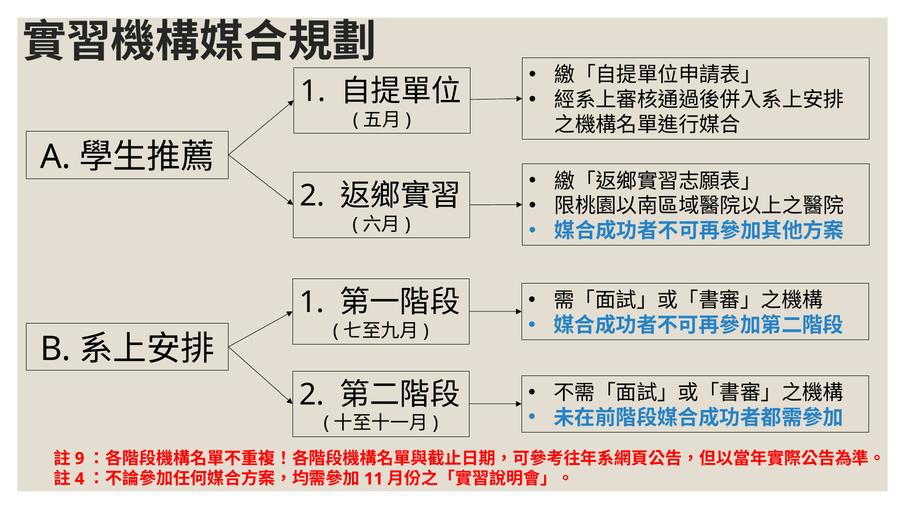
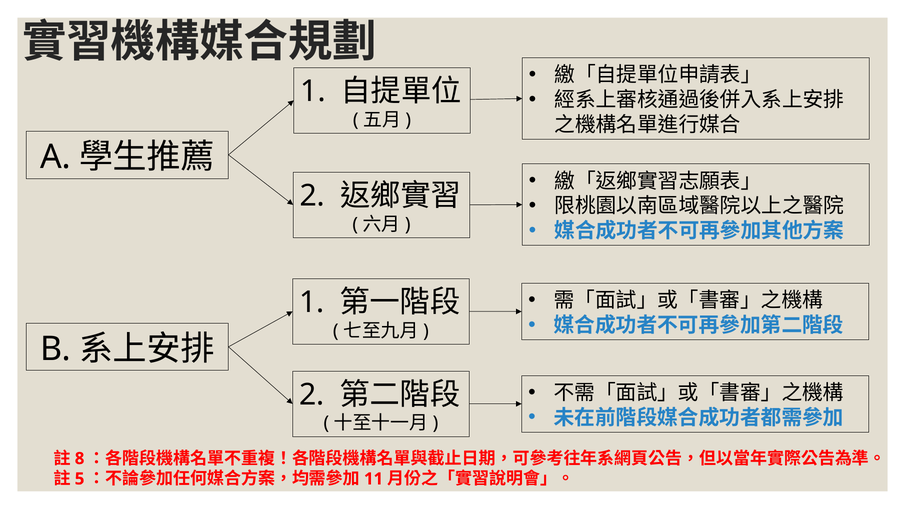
9: 9 -> 8 (80, 459)
4: 4 -> 5 (80, 479)
